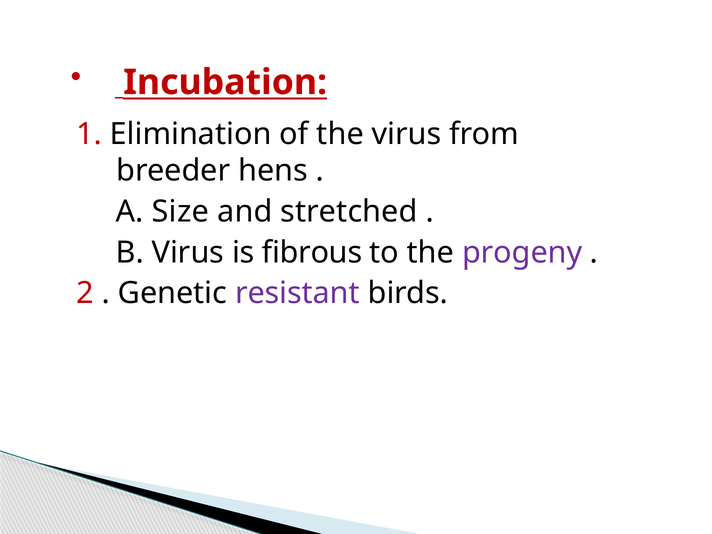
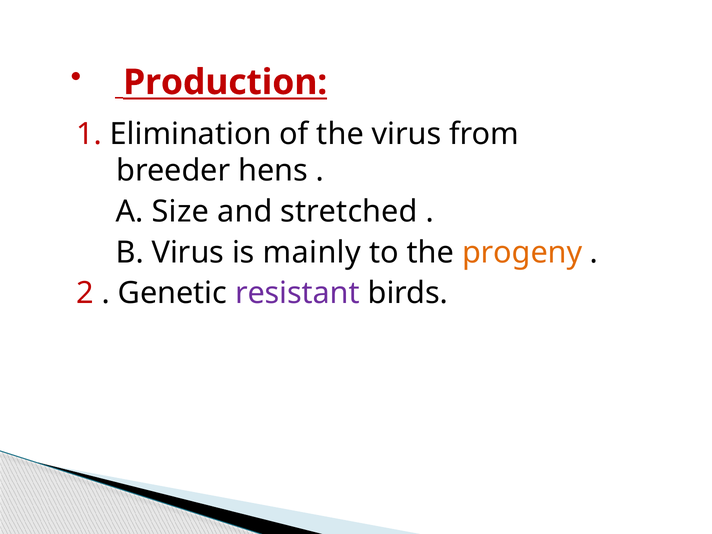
Incubation: Incubation -> Production (225, 82)
fibrous: fibrous -> mainly (312, 252)
progeny colour: purple -> orange (522, 252)
